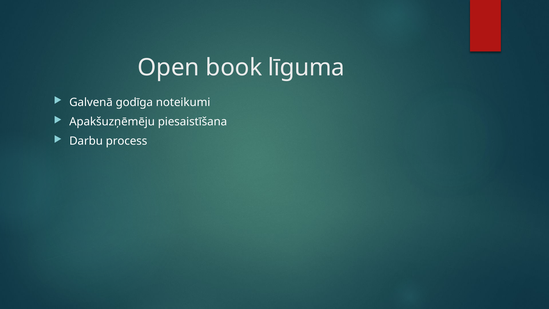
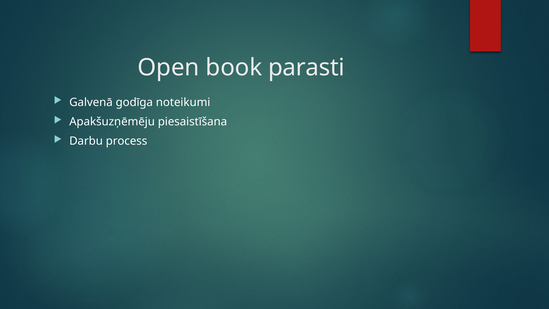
līguma: līguma -> parasti (306, 67)
